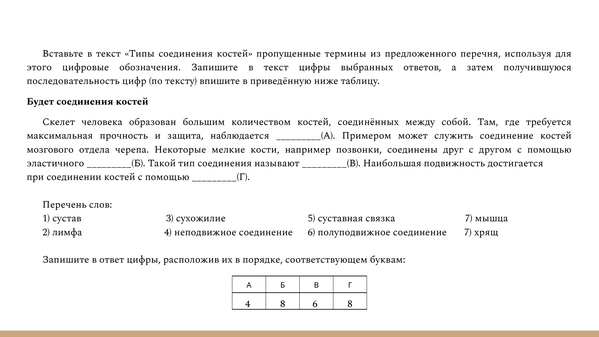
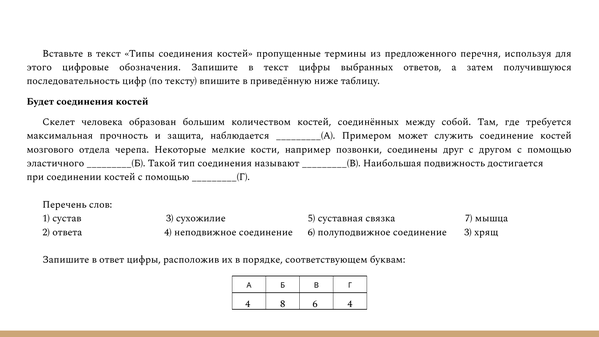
лимфа: лимфа -> ответа (67, 232)
соединение 7: 7 -> 3 (468, 232)
6 8: 8 -> 4 (350, 304)
